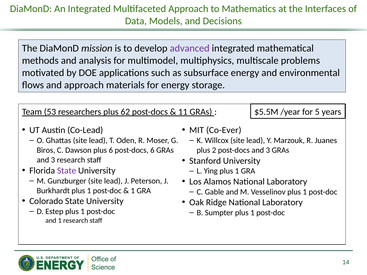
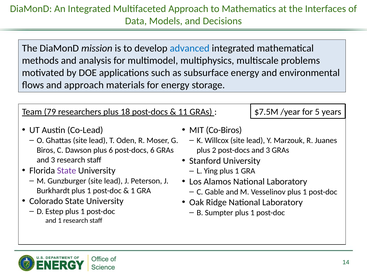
advanced colour: purple -> blue (190, 48)
$5.5M: $5.5M -> $7.5M (266, 112)
53: 53 -> 79 (50, 112)
62: 62 -> 18 (125, 112)
Co-Ever: Co-Ever -> Co-Biros (224, 130)
